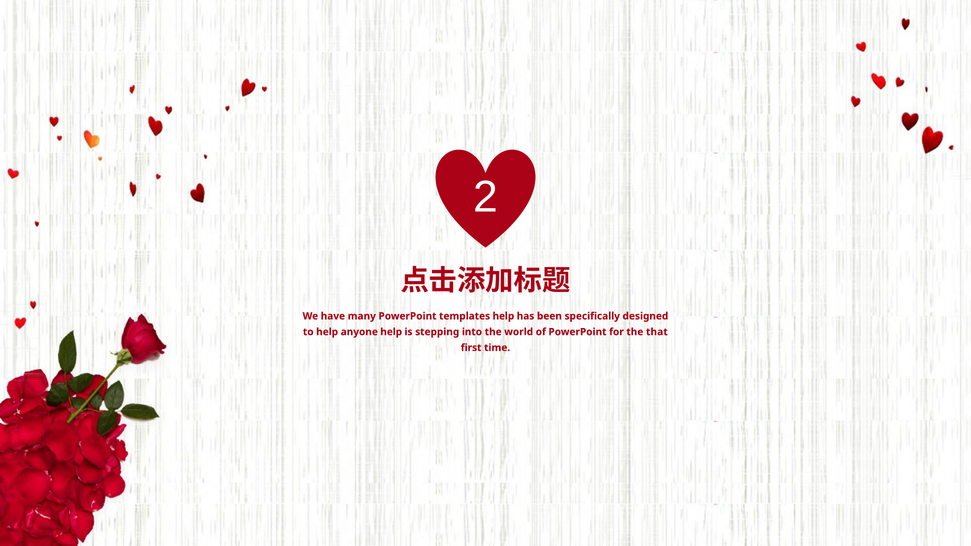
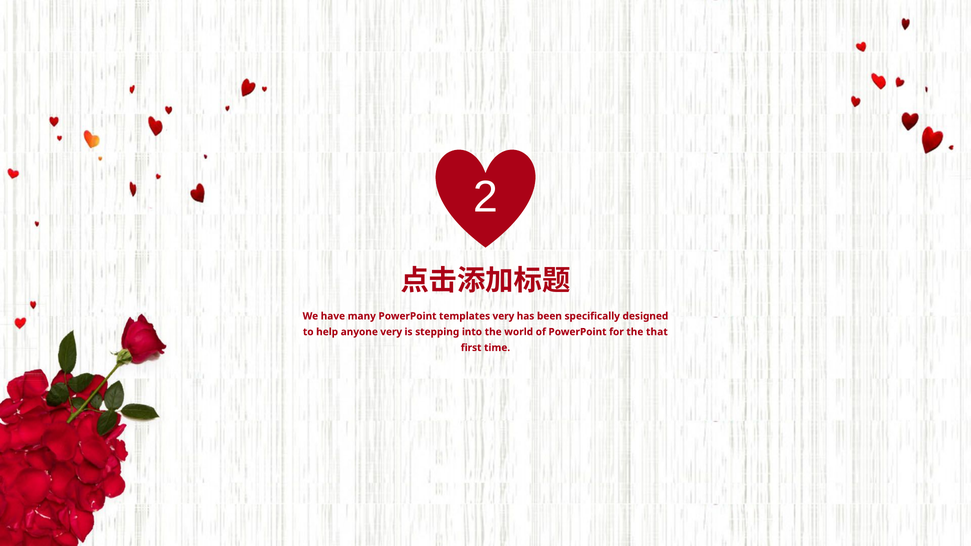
templates help: help -> very (503, 316)
anyone help: help -> very (391, 332)
